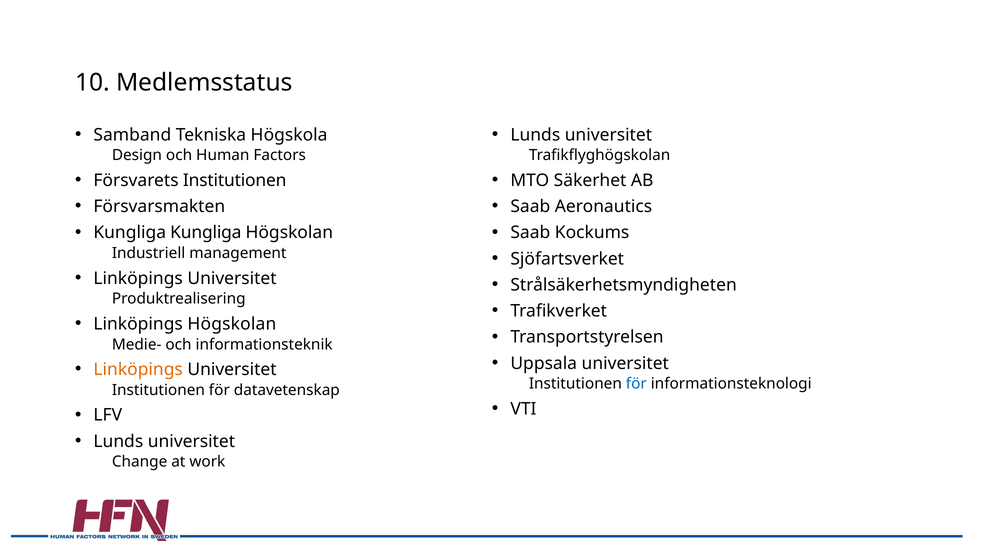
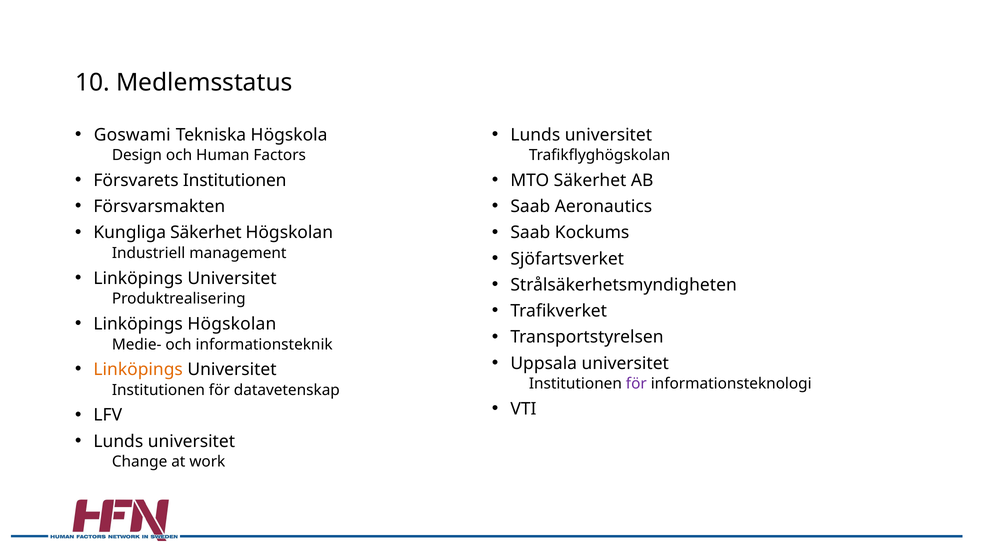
Samband: Samband -> Goswami (132, 135)
Kungliga Kungliga: Kungliga -> Säkerhet (206, 233)
för colour: blue -> purple (636, 384)
